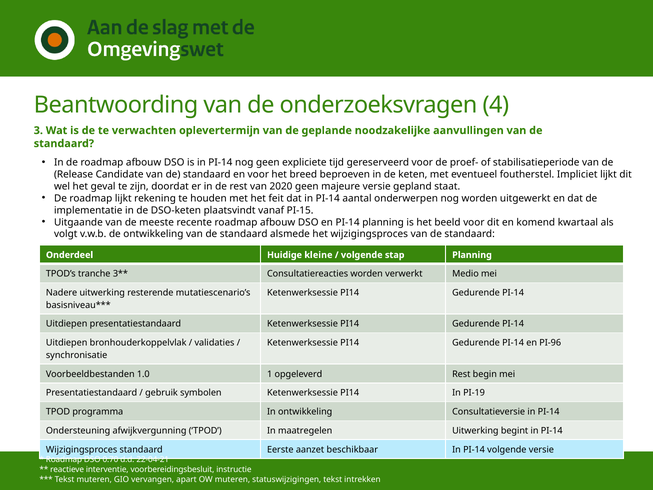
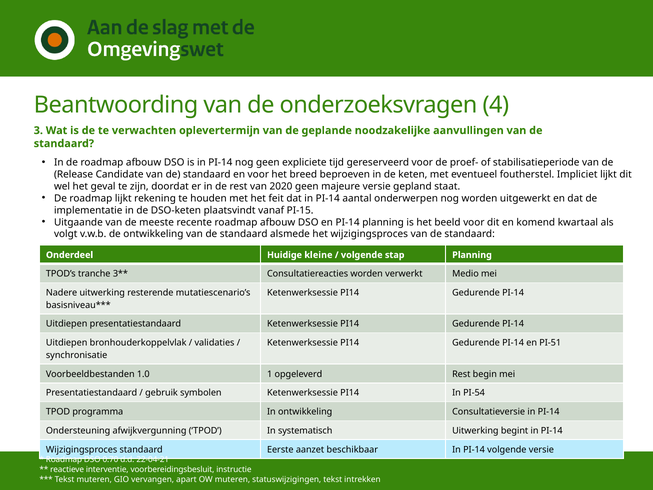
PI-96: PI-96 -> PI-51 (550, 343)
PI-19: PI-19 -> PI-54 (474, 393)
maatregelen: maatregelen -> systematisch (305, 430)
